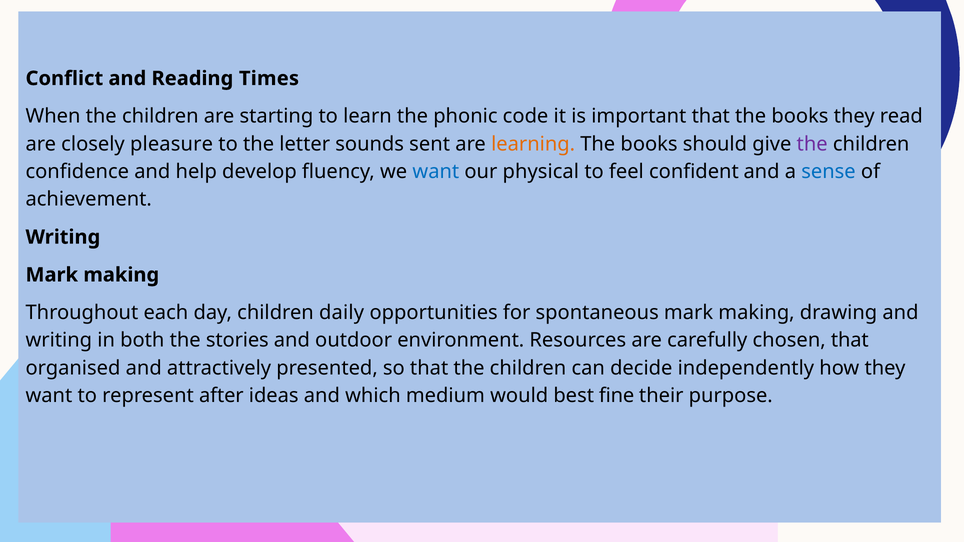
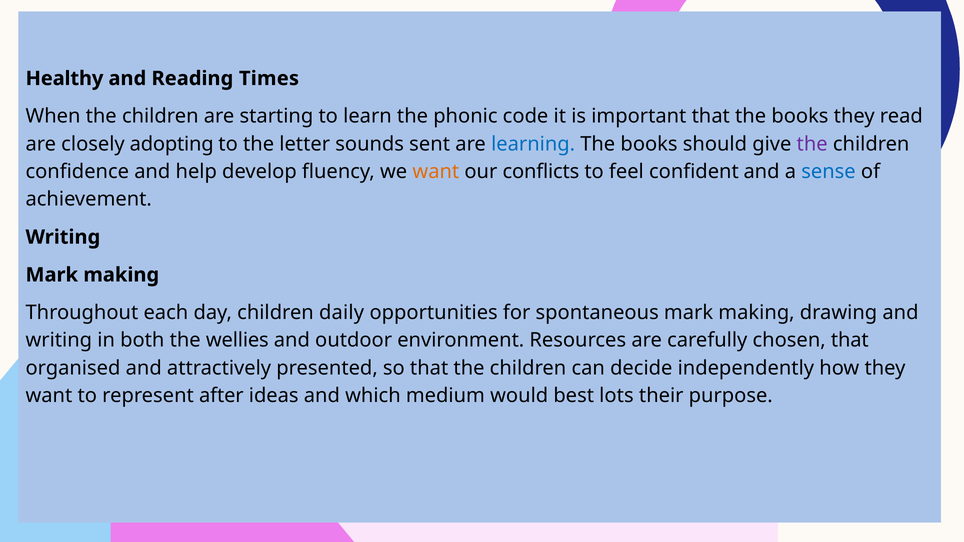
Conflict: Conflict -> Healthy (64, 79)
pleasure: pleasure -> adopting (172, 144)
learning colour: orange -> blue (533, 144)
want colour: blue -> orange (436, 172)
physical: physical -> conflicts (541, 172)
stories: stories -> wellies (237, 340)
fine: fine -> lots (616, 396)
